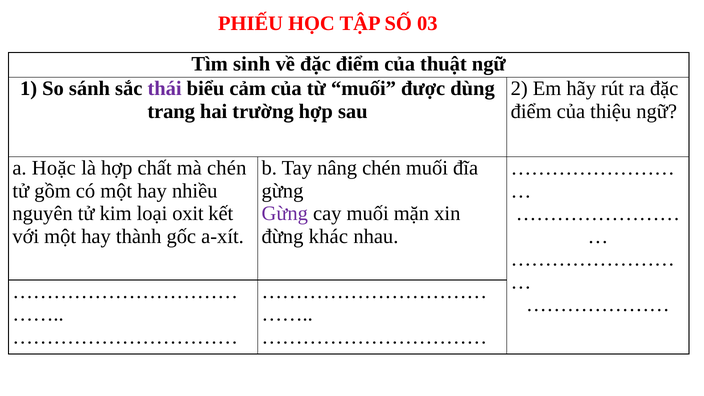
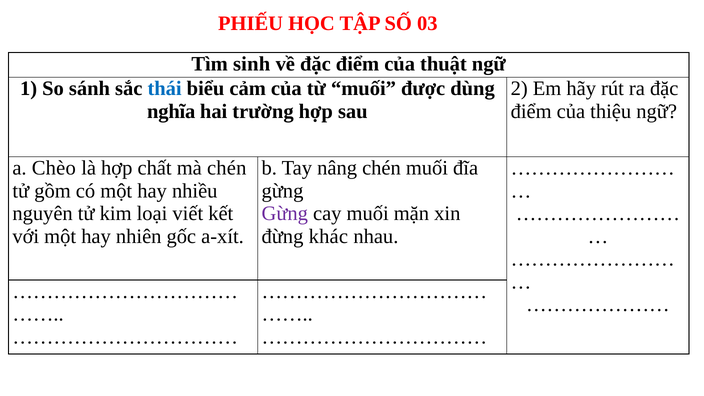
thái colour: purple -> blue (165, 89)
trang: trang -> nghĩa (171, 111)
Hoặc: Hoặc -> Chèo (54, 168)
oxit: oxit -> viết (188, 214)
thành: thành -> nhiên (139, 236)
